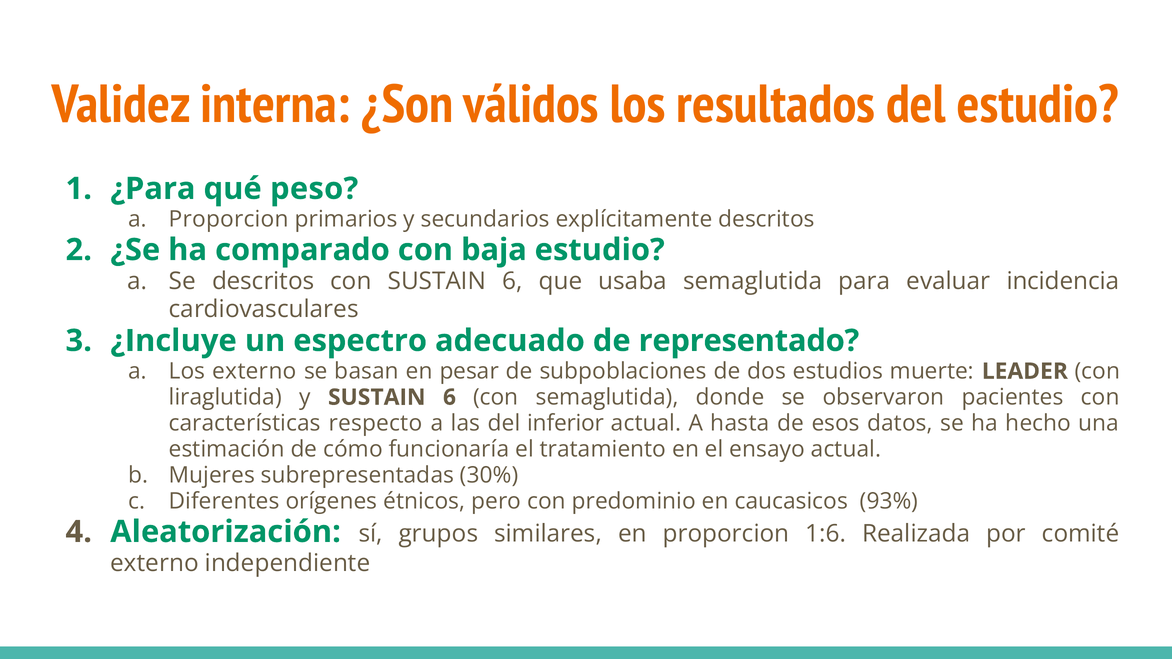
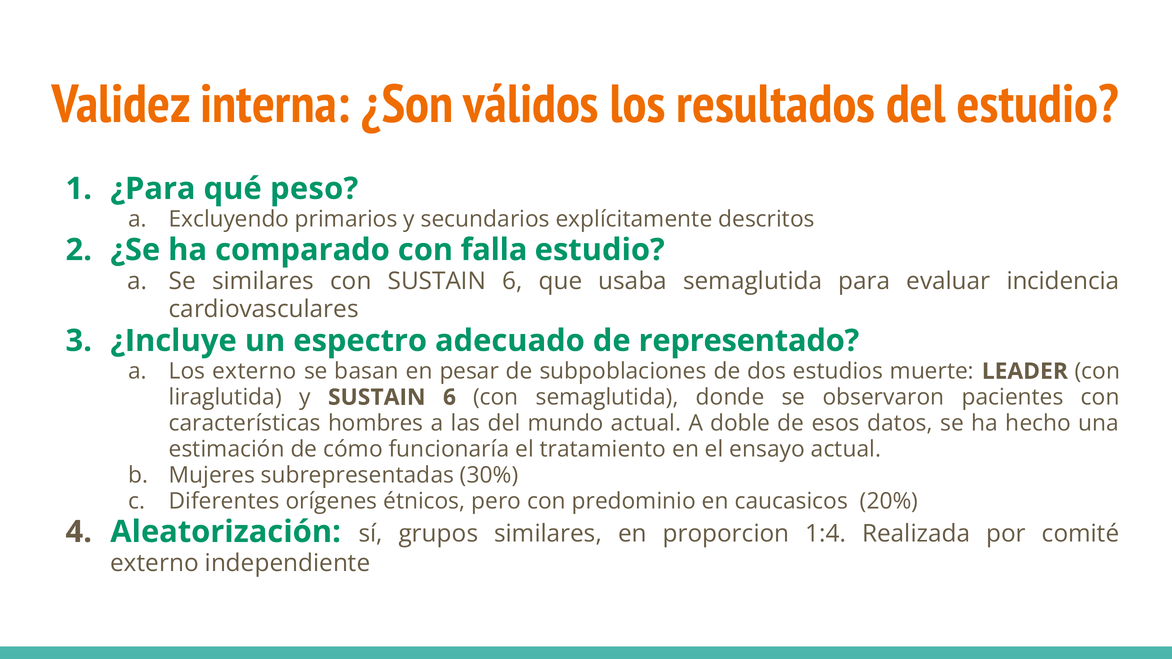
a Proporcion: Proporcion -> Excluyendo (229, 219)
baja: baja -> falla (494, 250)
Se descritos: descritos -> similares (263, 281)
respecto: respecto -> hombres (376, 423)
inferior: inferior -> mundo (566, 423)
hasta: hasta -> doble (740, 423)
93%: 93% -> 20% (889, 501)
1:6: 1:6 -> 1:4 (826, 534)
